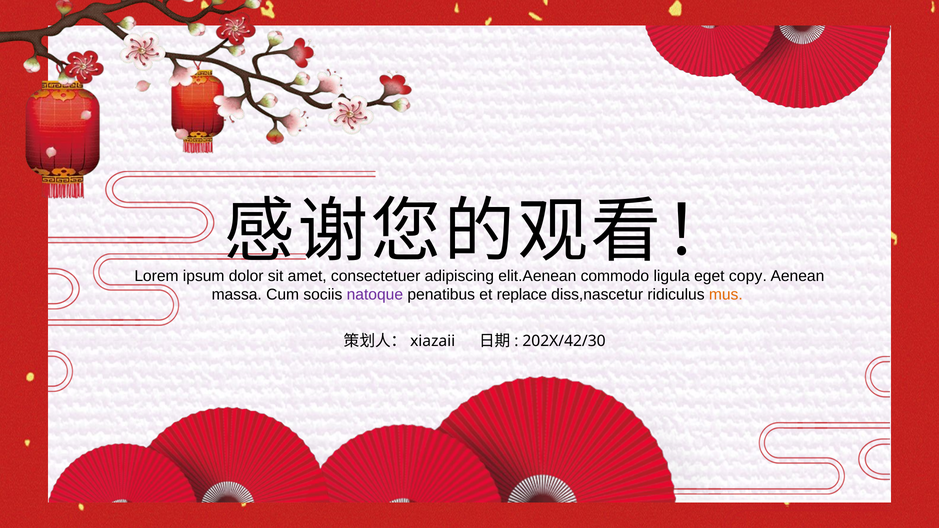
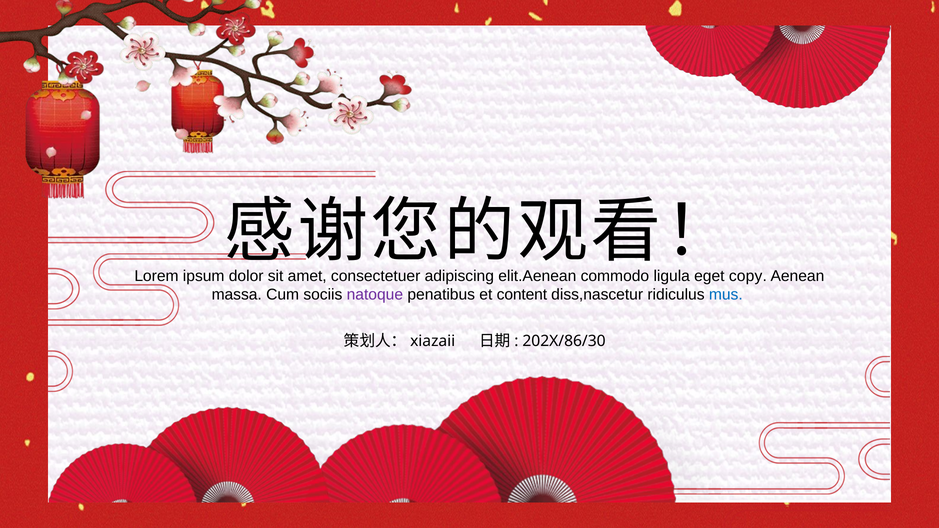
replace: replace -> content (522, 295)
mus colour: orange -> blue (726, 295)
202X/42/30: 202X/42/30 -> 202X/86/30 (564, 341)
